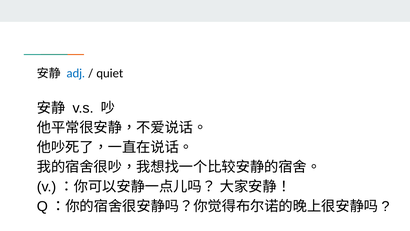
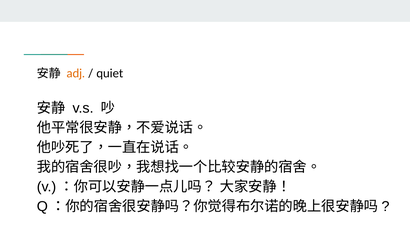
adj colour: blue -> orange (76, 73)
